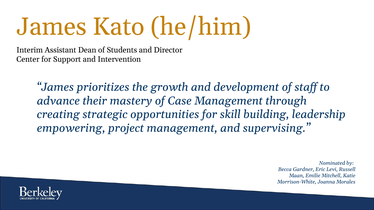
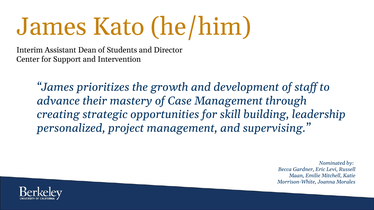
empowering: empowering -> personalized (71, 128)
